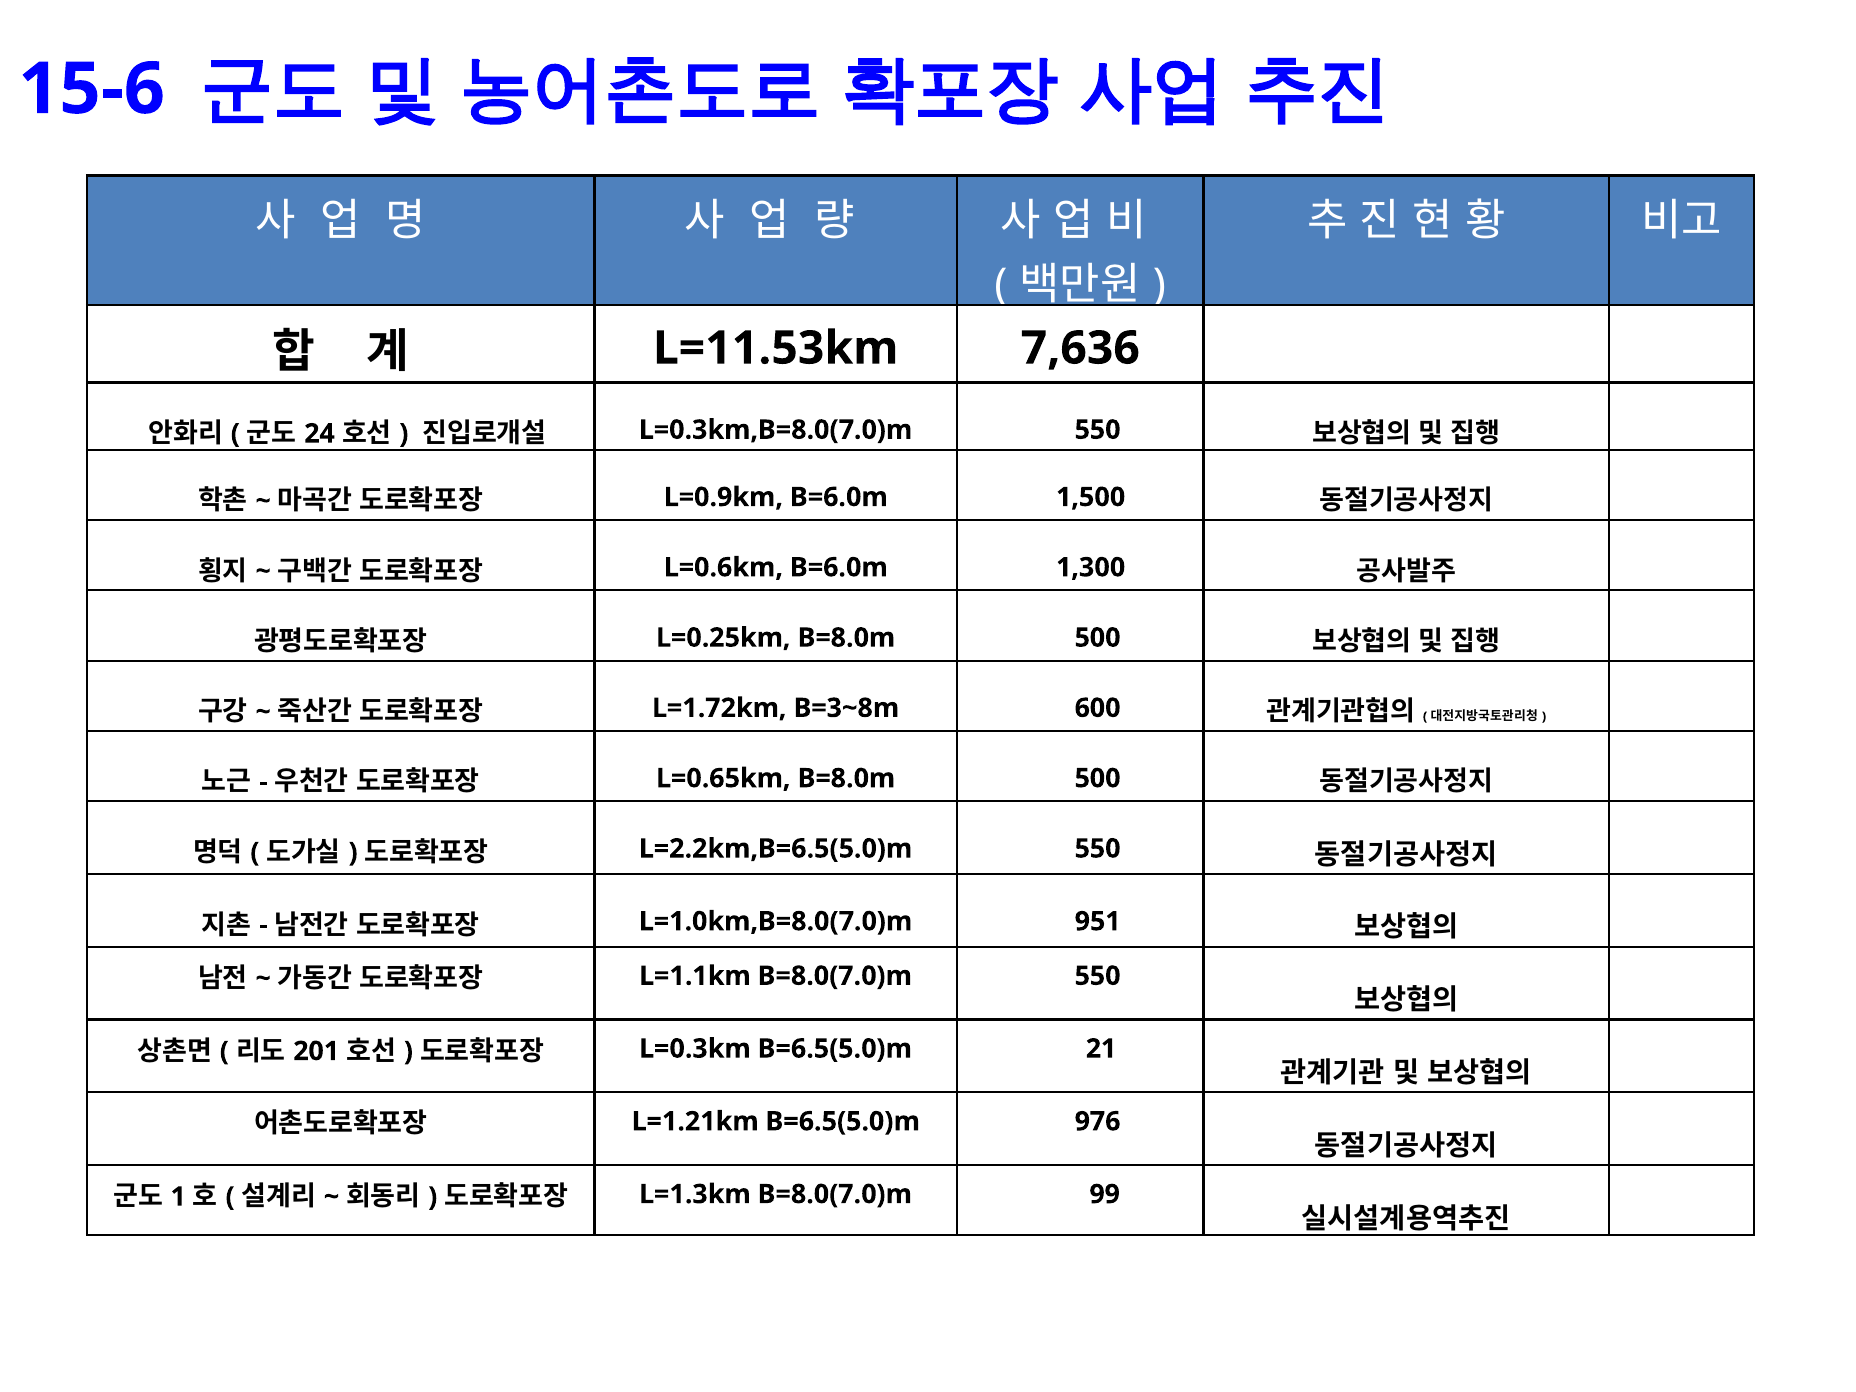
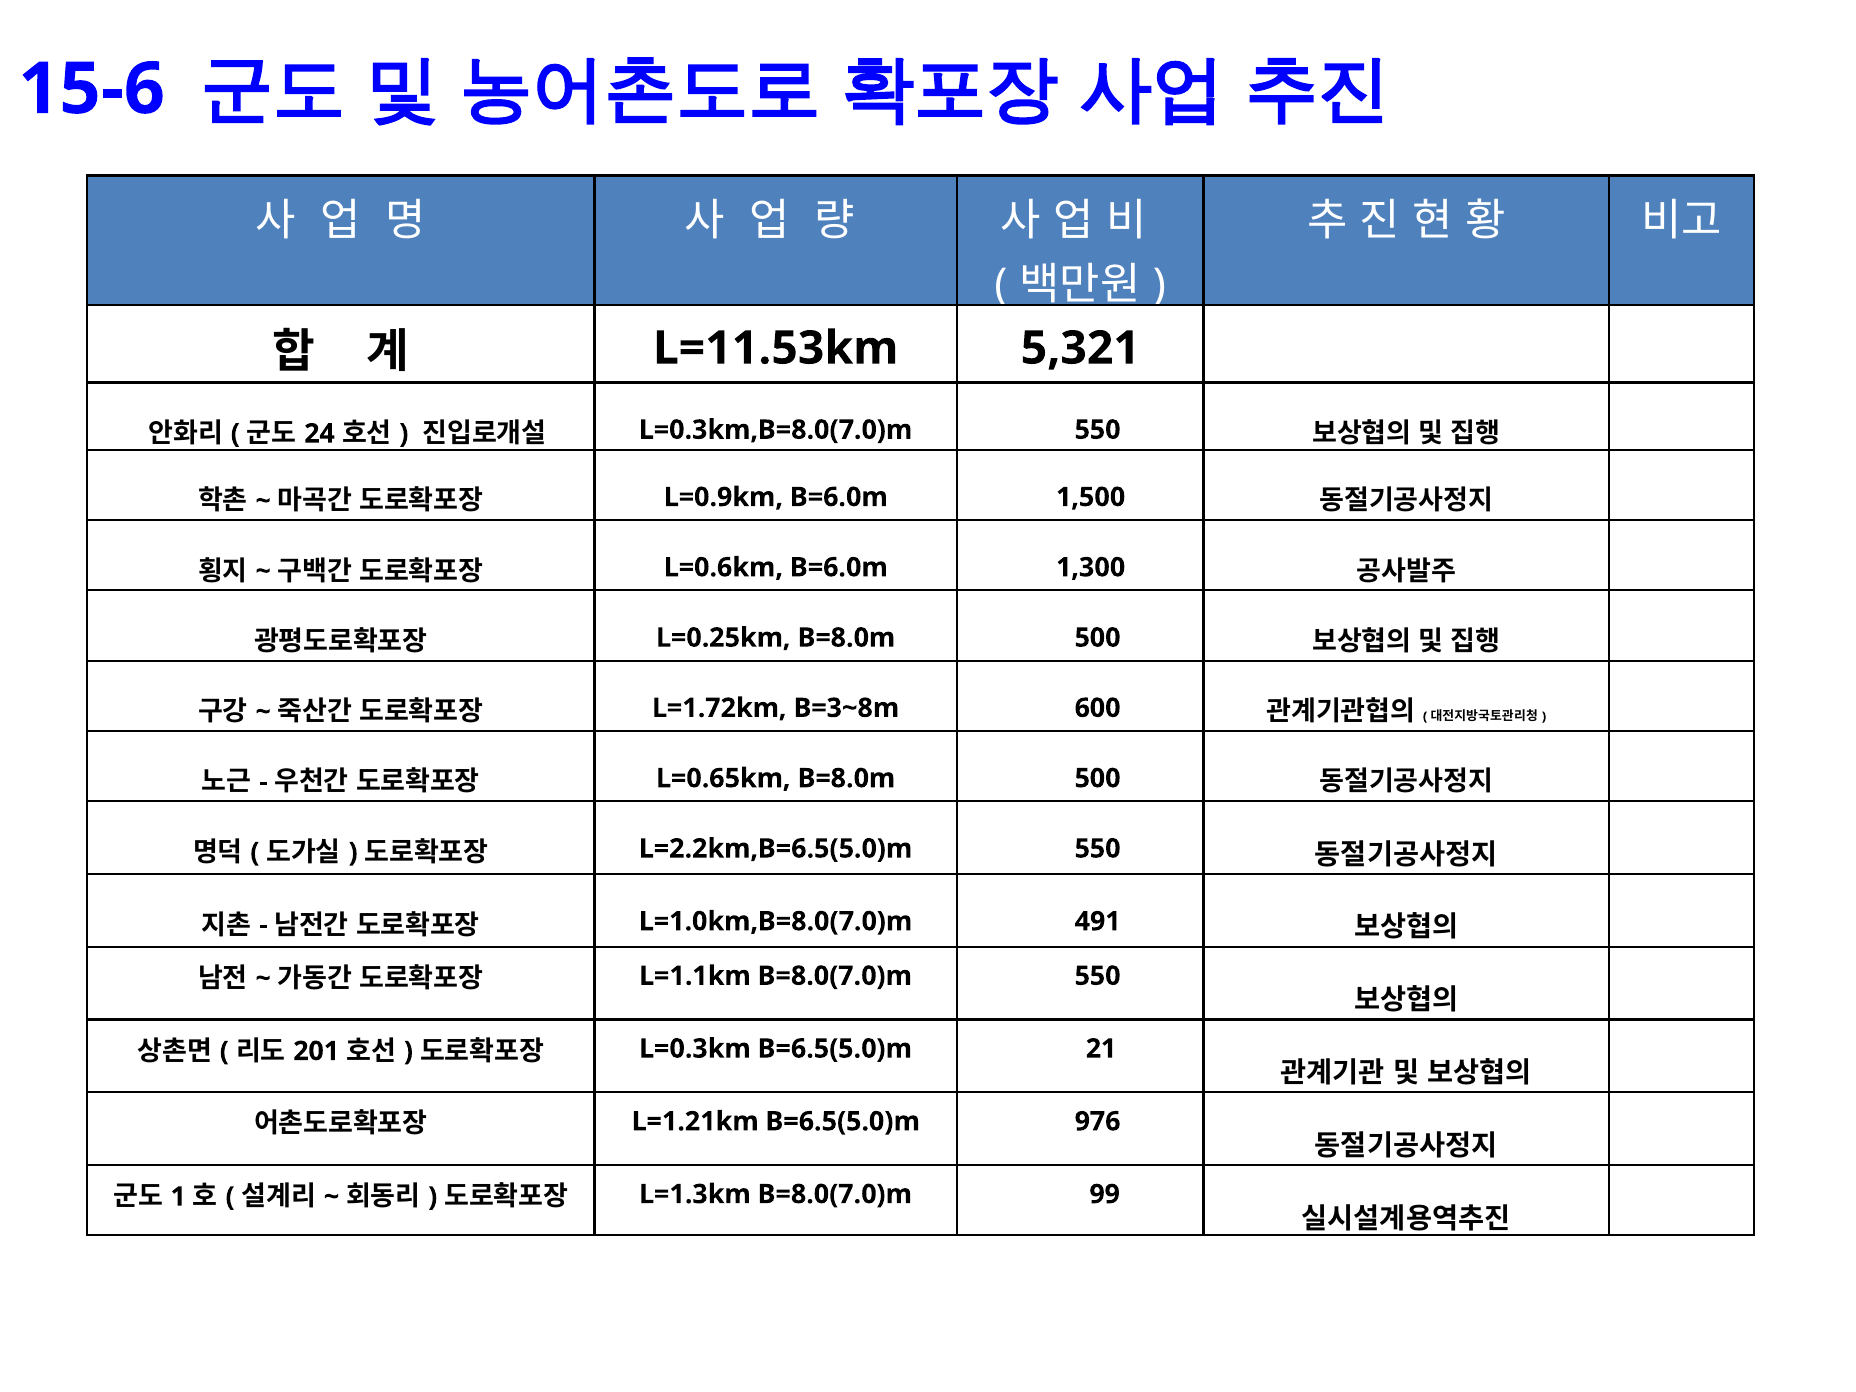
7,636: 7,636 -> 5,321 (1080, 348)
951: 951 -> 491 (1098, 921)
